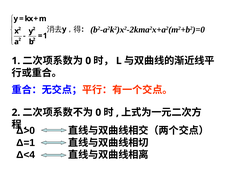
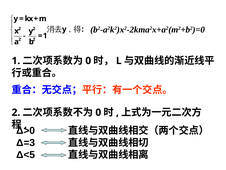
Δ=1: Δ=1 -> Δ=3 (26, 142)
Δ<4: Δ<4 -> Δ<5 (26, 154)
